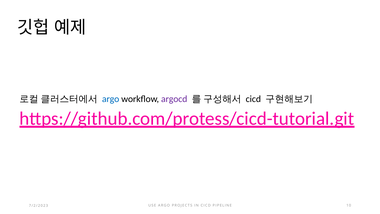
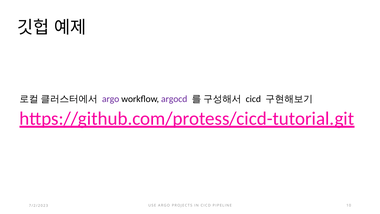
argo colour: blue -> purple (111, 99)
